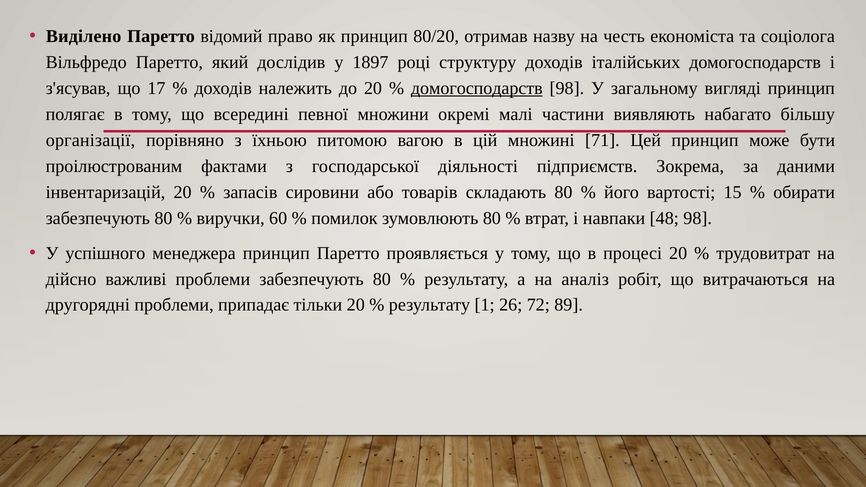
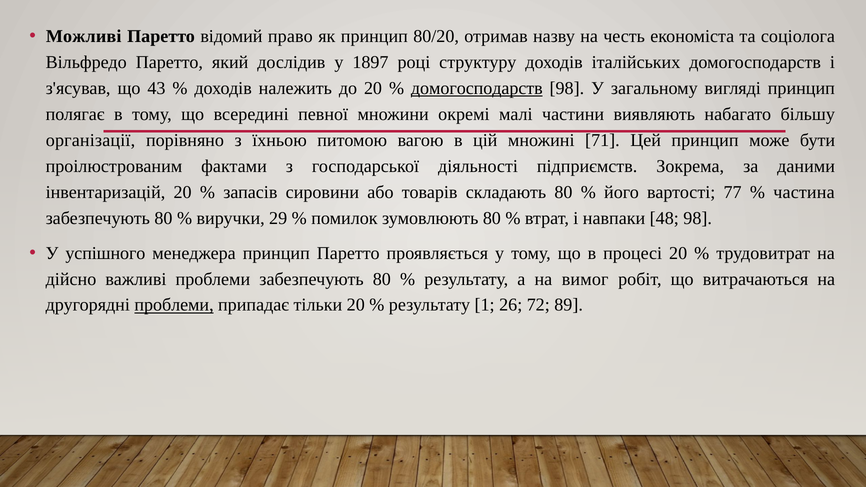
Виділено: Виділено -> Можливі (84, 36)
17: 17 -> 43 (156, 88)
15: 15 -> 77 (733, 192)
обирати: обирати -> частина (804, 192)
60: 60 -> 29 (278, 218)
аналіз: аналіз -> вимог (585, 279)
проблеми underline: none -> present (174, 305)
